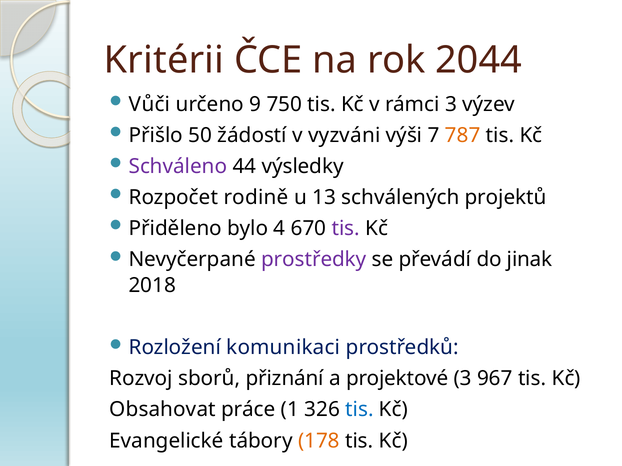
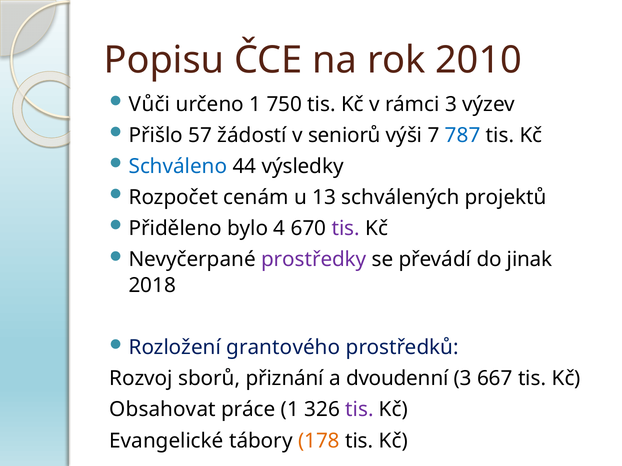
Kritérii: Kritérii -> Popisu (164, 60)
2044: 2044 -> 2010 (479, 60)
určeno 9: 9 -> 1 (255, 104)
50: 50 -> 57 (200, 135)
vyzváni: vyzváni -> seniorů (344, 135)
787 colour: orange -> blue (463, 135)
Schváleno colour: purple -> blue (178, 166)
rodině: rodině -> cenám (256, 198)
komunikaci: komunikaci -> grantového (283, 348)
projektové: projektové -> dvoudenní (397, 379)
967: 967 -> 667 (495, 379)
tis colour: blue -> purple (359, 410)
